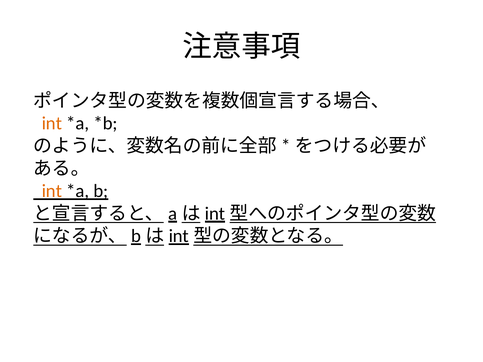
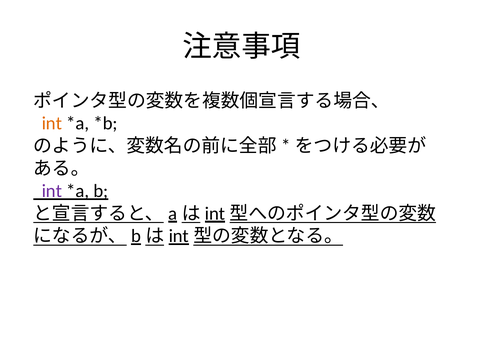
int colour: orange -> purple (52, 191)
